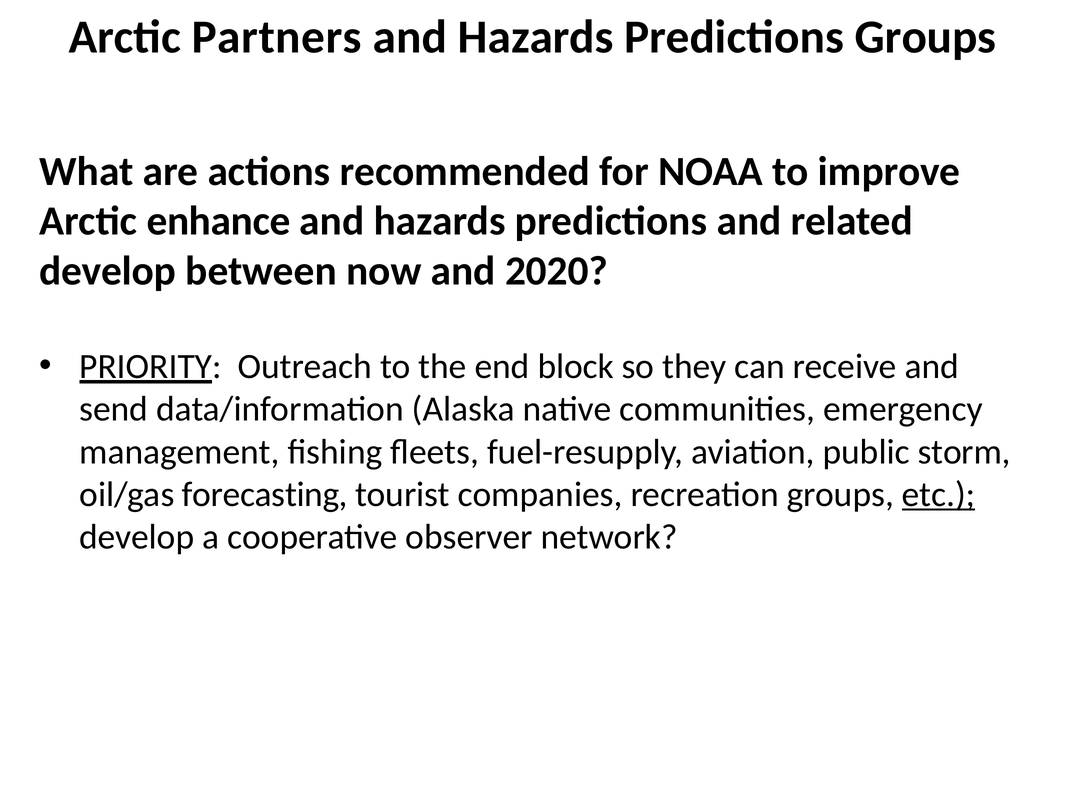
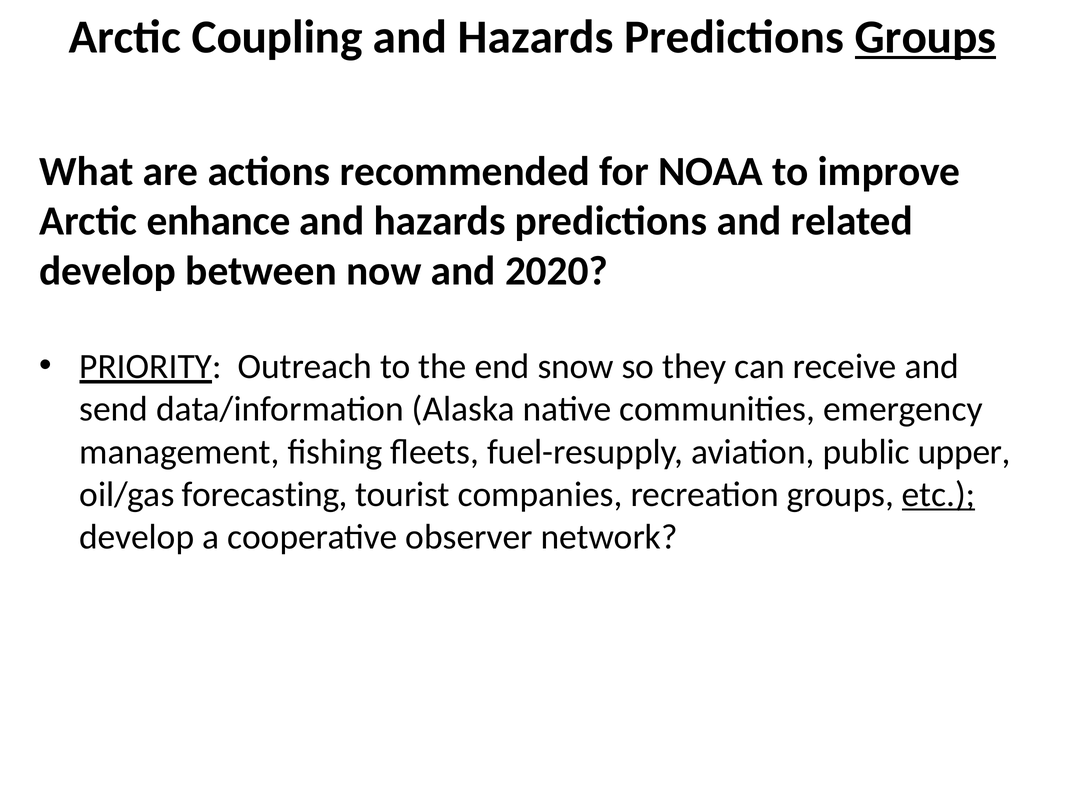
Partners: Partners -> Coupling (277, 37)
Groups underline: none -> present (926, 37)
block: block -> snow (576, 367)
storm: storm -> upper (964, 452)
